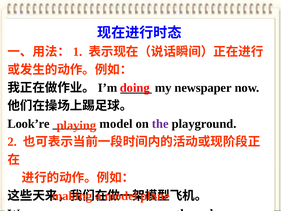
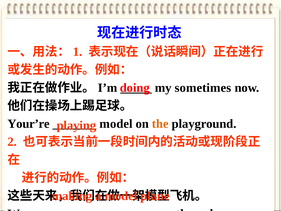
newspaper: newspaper -> sometimes (203, 88)
Look’re: Look’re -> Your’re (29, 124)
the colour: purple -> orange (160, 124)
